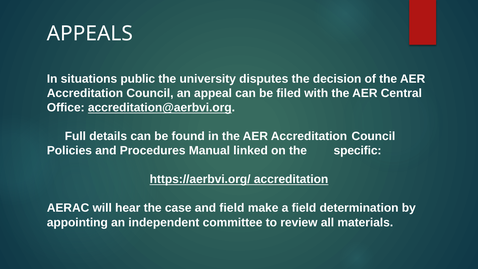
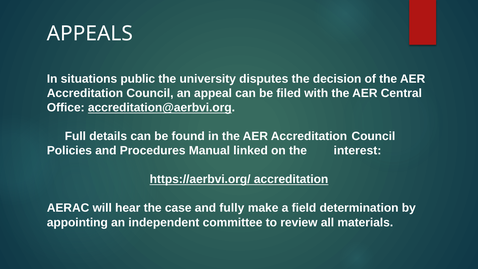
specific: specific -> interest (357, 151)
and field: field -> fully (232, 208)
